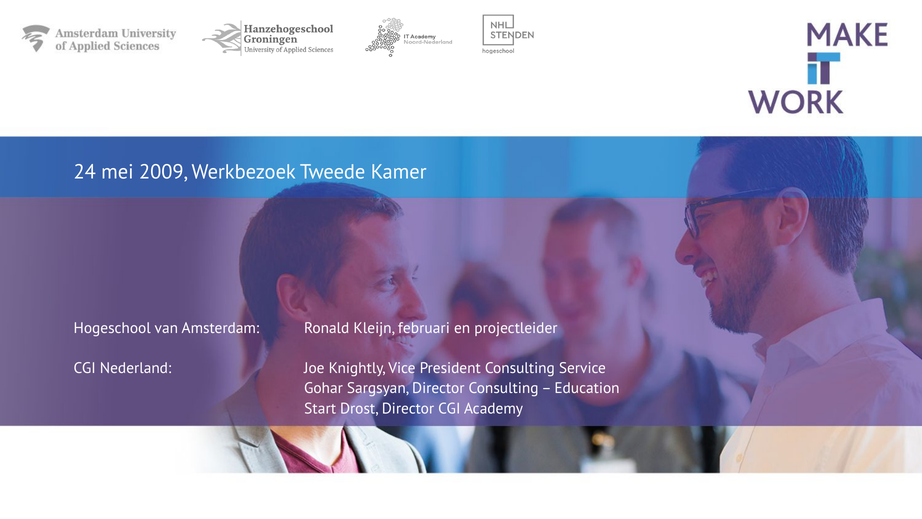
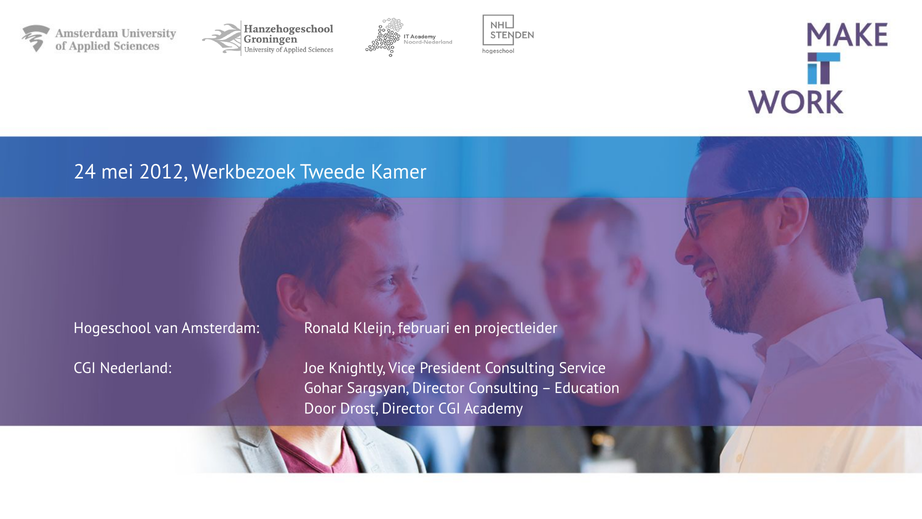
2009: 2009 -> 2012 (164, 172)
Start: Start -> Door (320, 408)
